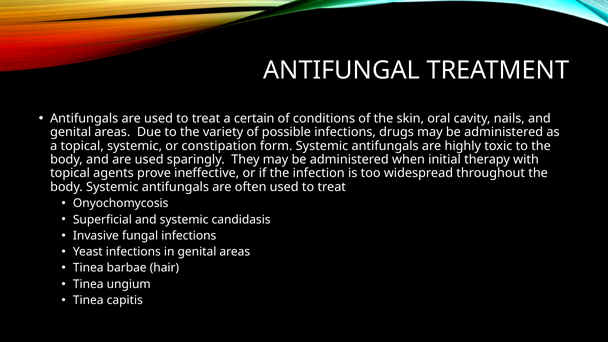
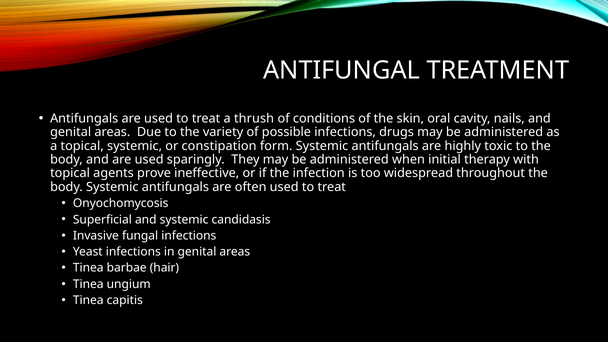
certain: certain -> thrush (254, 118)
